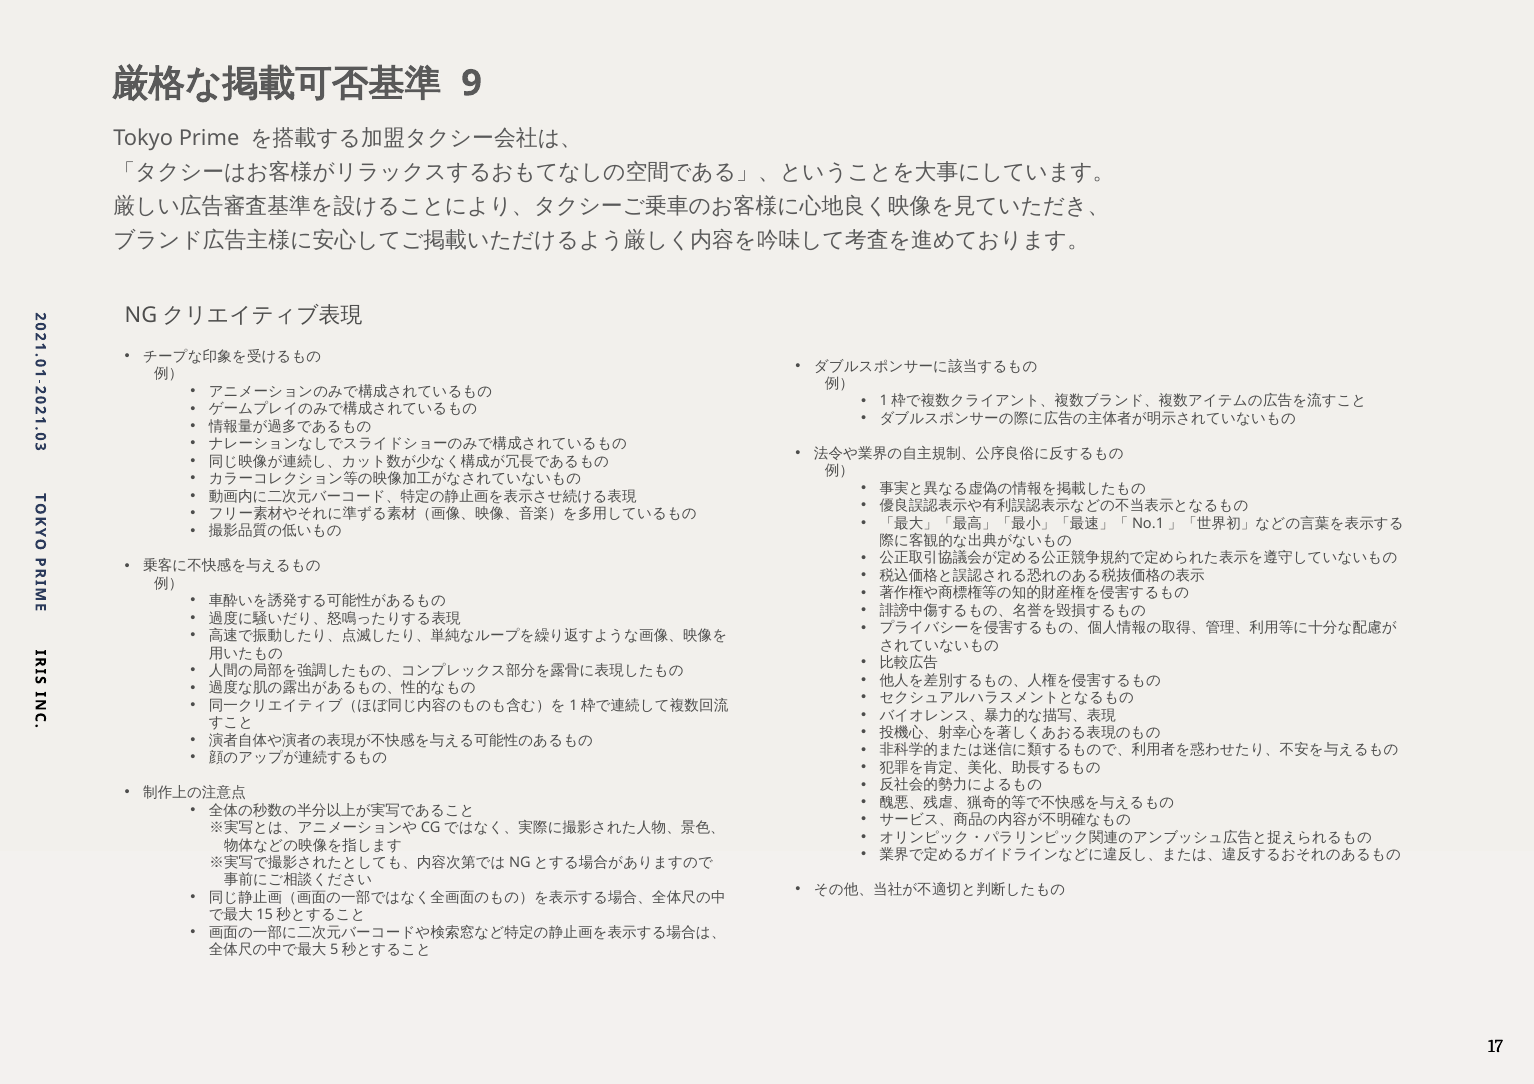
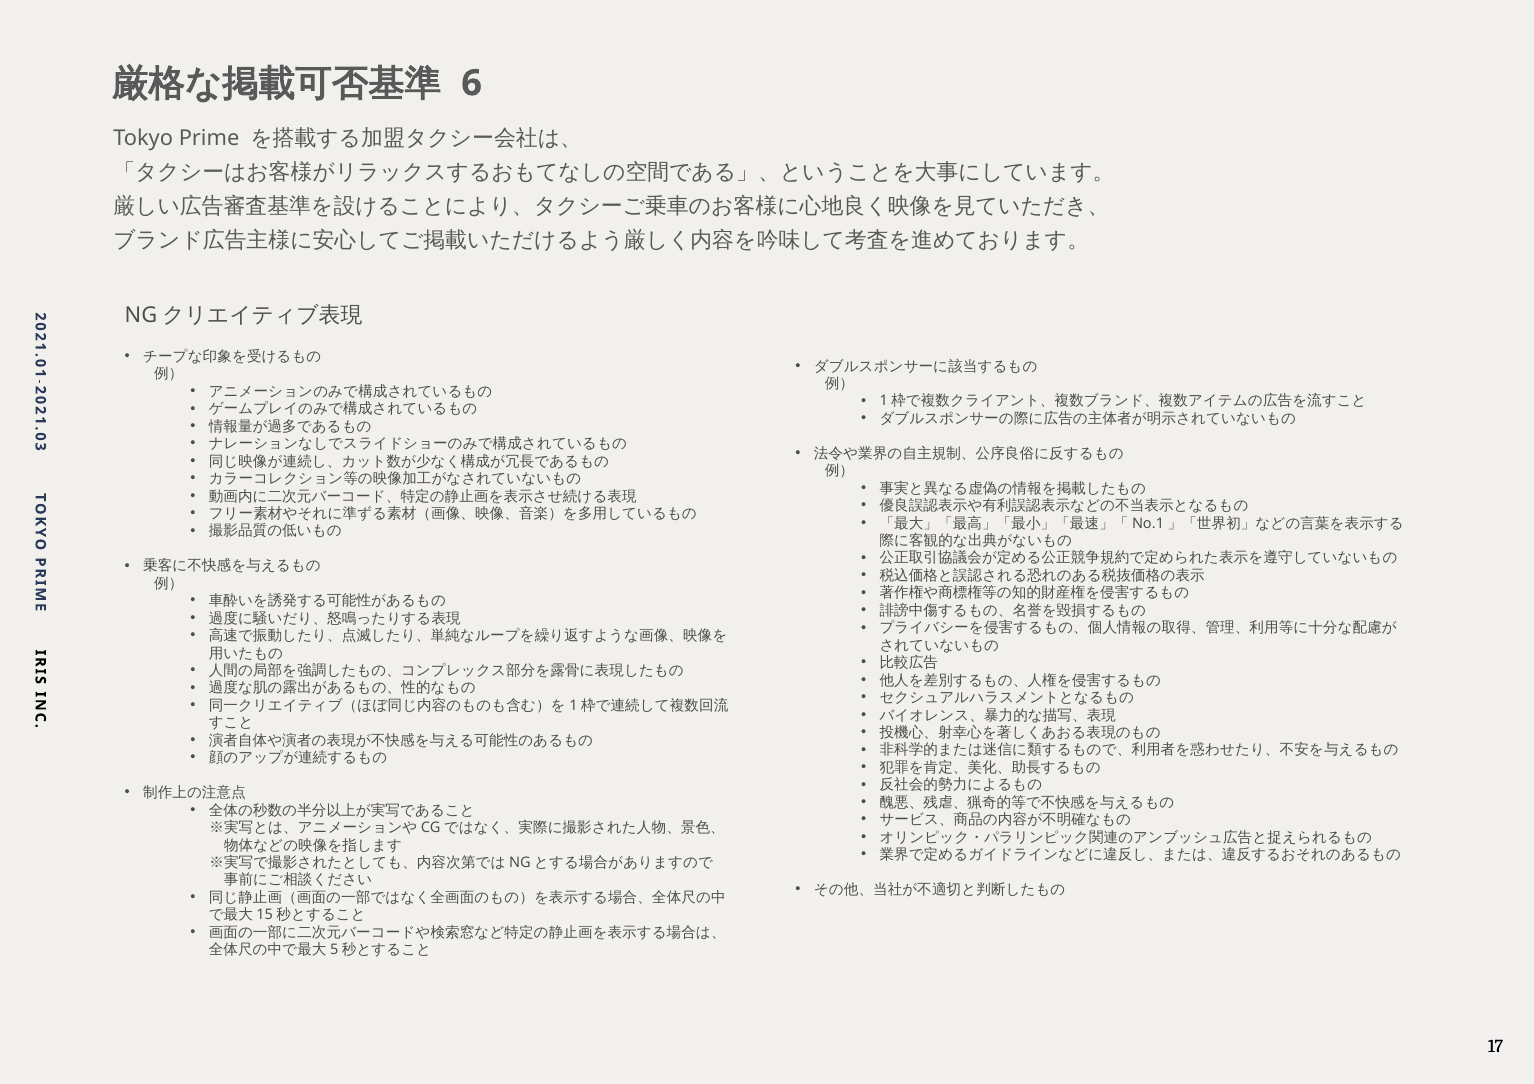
9: 9 -> 6 (472, 83)
